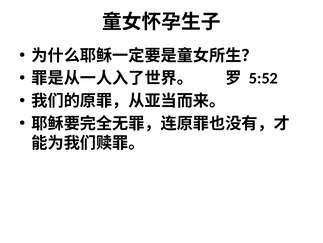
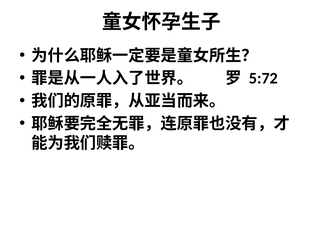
5:52: 5:52 -> 5:72 (263, 78)
